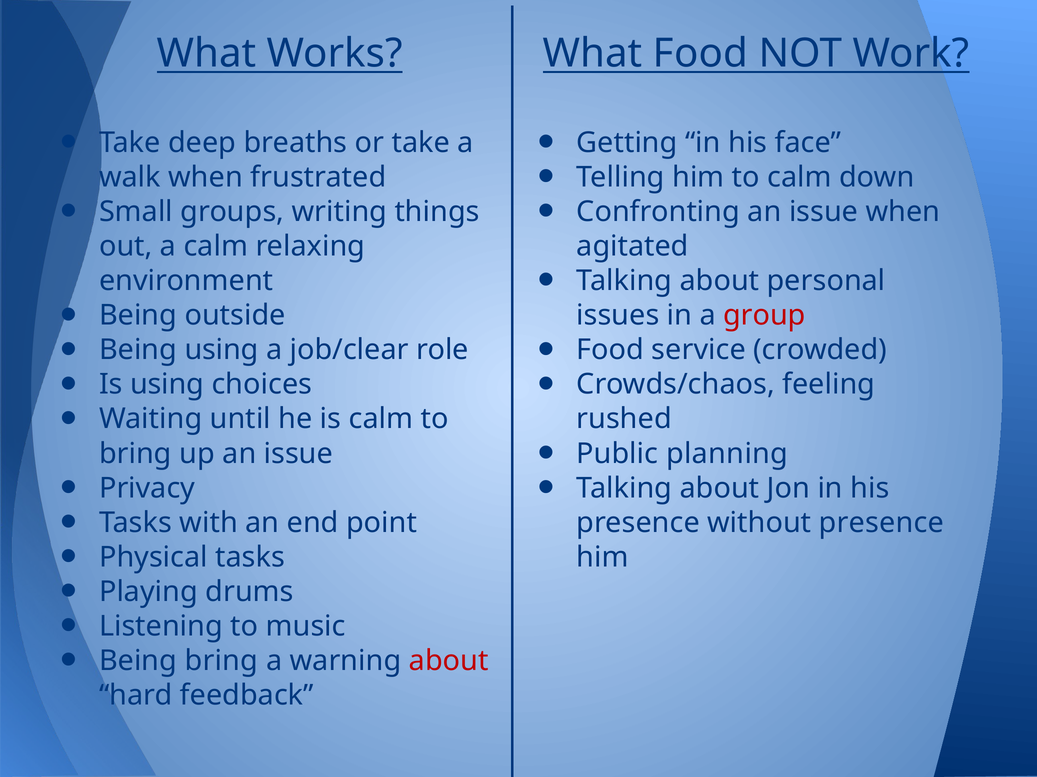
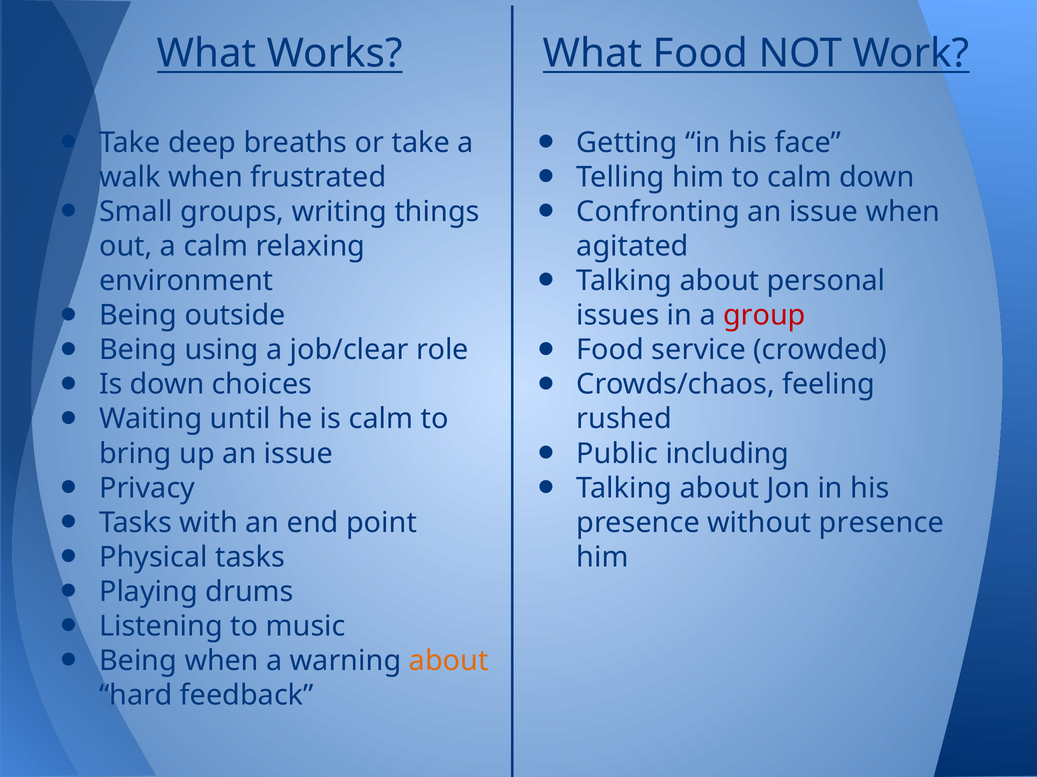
Is using: using -> down (167, 385)
planning: planning -> including (727, 454)
Being bring: bring -> when (222, 661)
about colour: red -> orange (449, 661)
